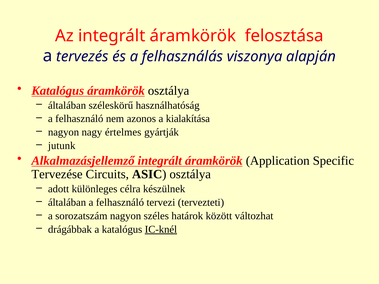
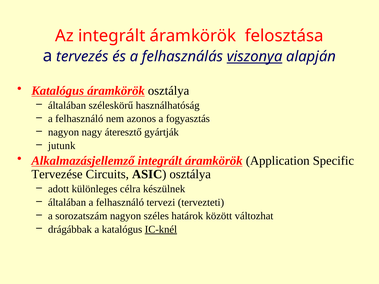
viszonya underline: none -> present (255, 57)
kialakítása: kialakítása -> fogyasztás (188, 119)
értelmes: értelmes -> áteresztő (123, 132)
